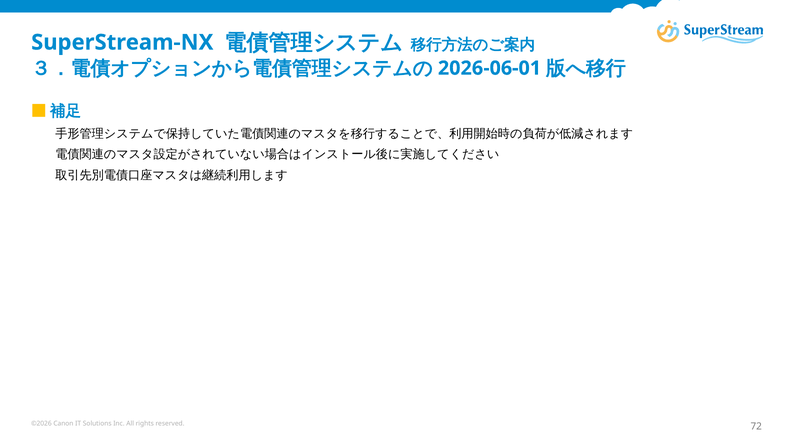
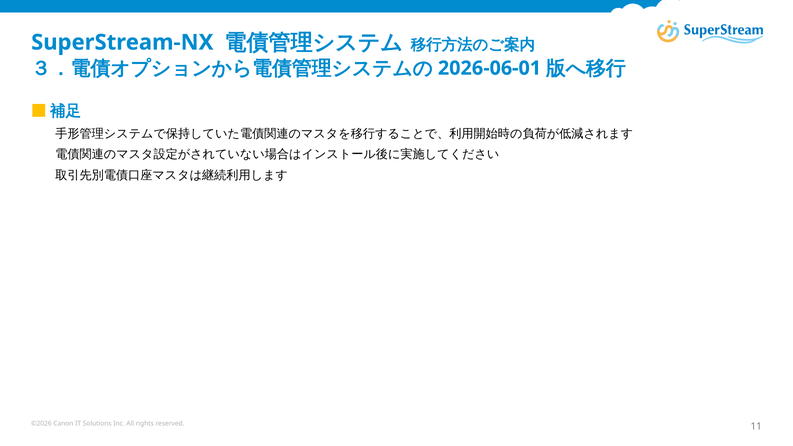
72: 72 -> 11 (756, 426)
